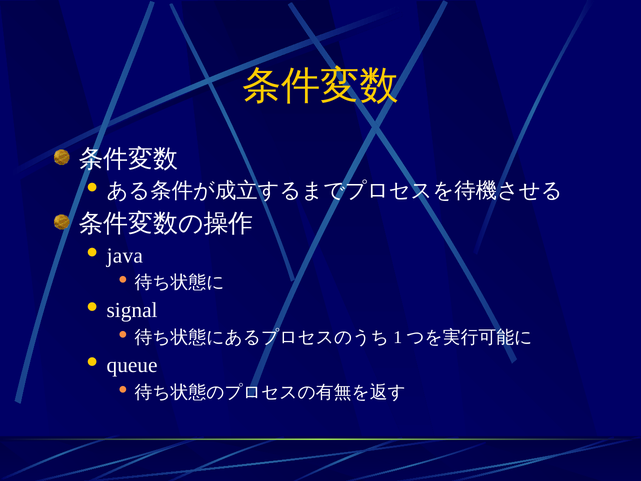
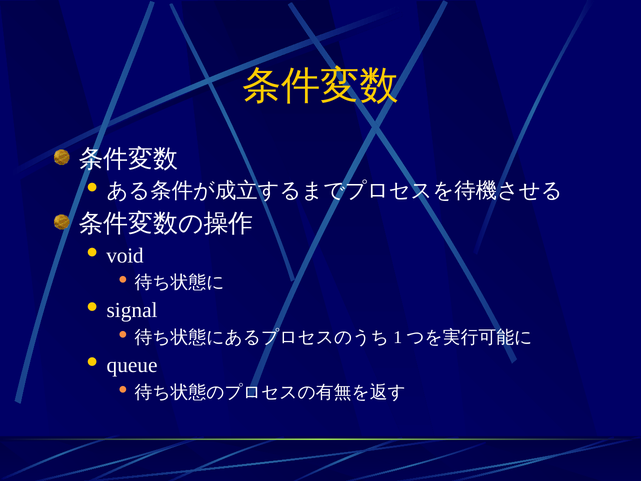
java: java -> void (125, 255)
